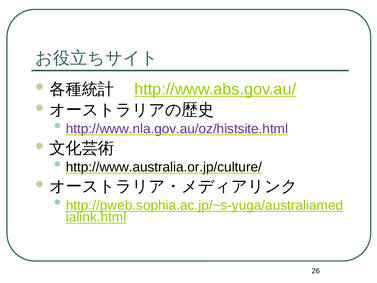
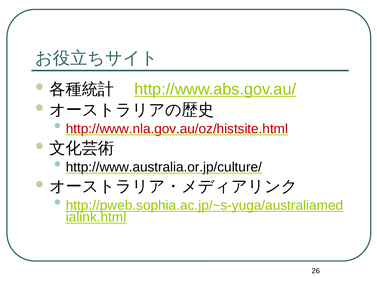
http://www.nla.gov.au/oz/histsite.html colour: purple -> red (177, 129)
